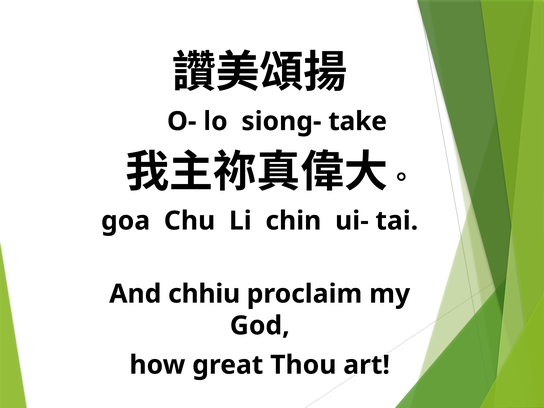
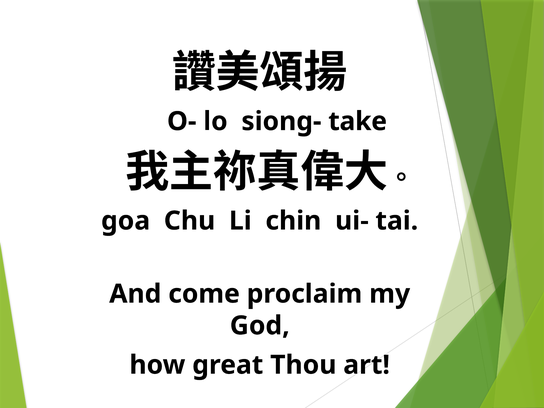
chhiu: chhiu -> come (204, 294)
